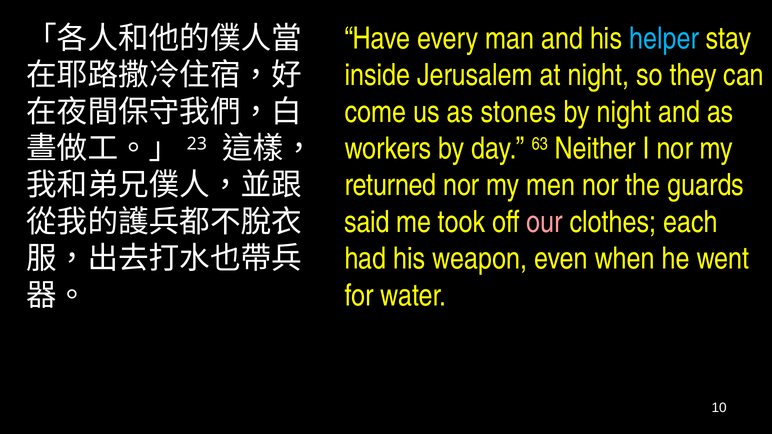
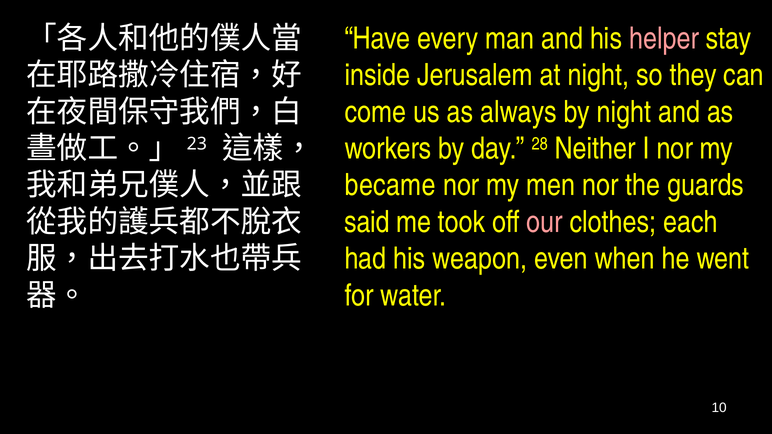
helper colour: light blue -> pink (664, 38)
stones: stones -> always (518, 112)
63: 63 -> 28 (540, 144)
returned: returned -> became (390, 185)
